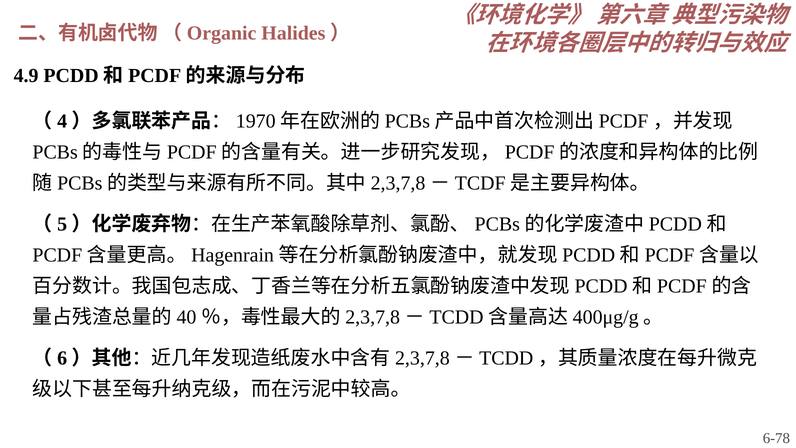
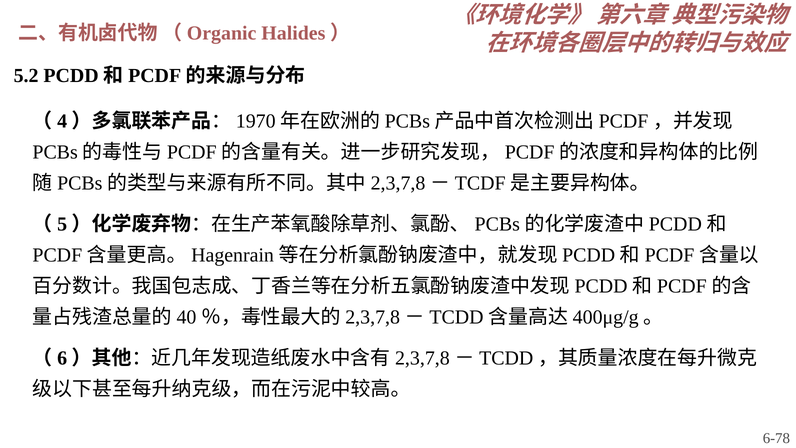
4.9: 4.9 -> 5.2 (26, 75)
